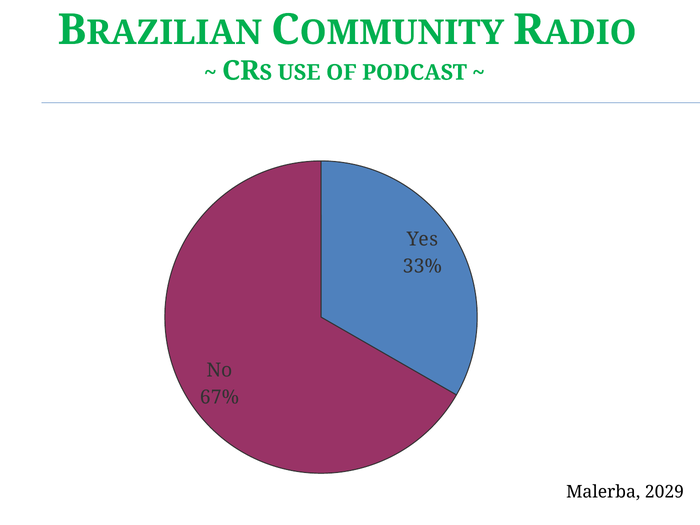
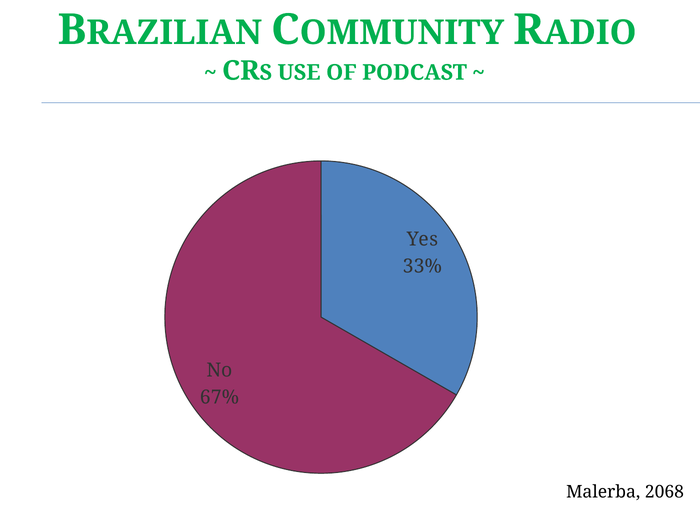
2029: 2029 -> 2068 (664, 492)
